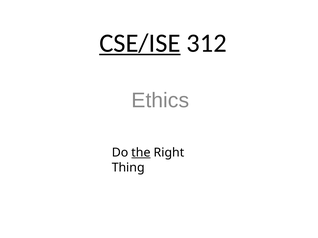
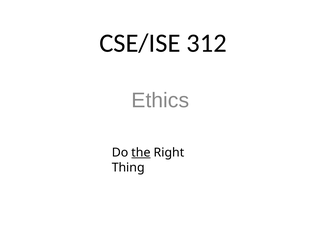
CSE/ISE underline: present -> none (140, 43)
